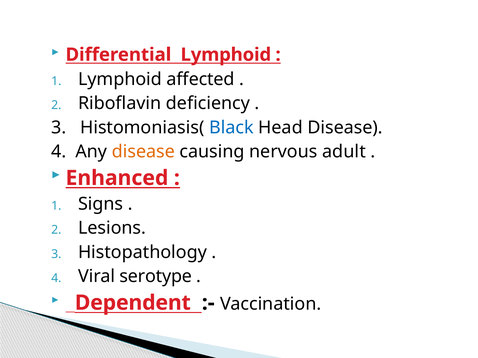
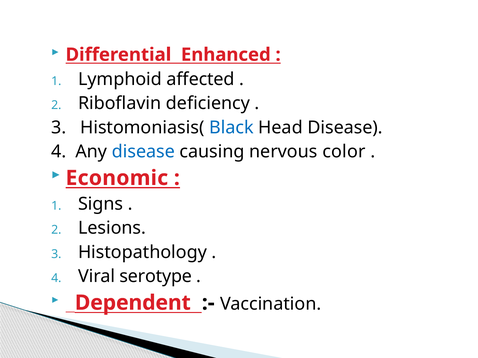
Differential Lymphoid: Lymphoid -> Enhanced (226, 55)
disease colour: orange -> blue (143, 152)
adult: adult -> color (344, 152)
Enhanced: Enhanced -> Economic (117, 178)
